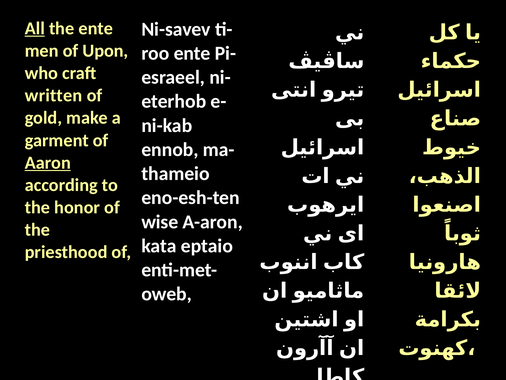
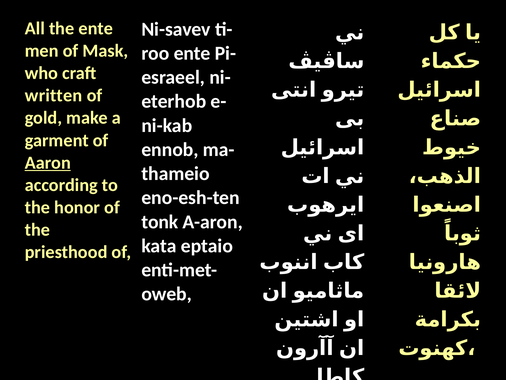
All underline: present -> none (35, 28)
Upon: Upon -> Mask (105, 51)
wise: wise -> tonk (160, 222)
